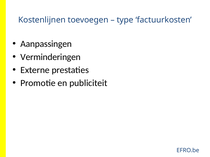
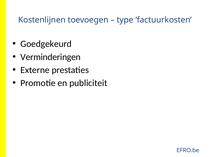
Aanpassingen: Aanpassingen -> Goedgekeurd (46, 44)
